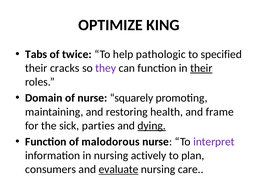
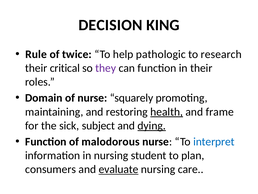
OPTIMIZE: OPTIMIZE -> DECISION (110, 25)
Tabs: Tabs -> Rule (36, 54)
specified: specified -> research (221, 54)
cracks: cracks -> critical (65, 68)
their underline: present -> none (201, 68)
health underline: none -> present (167, 112)
parties: parties -> subject (98, 125)
interpret colour: purple -> blue (214, 141)
actively: actively -> student (149, 155)
